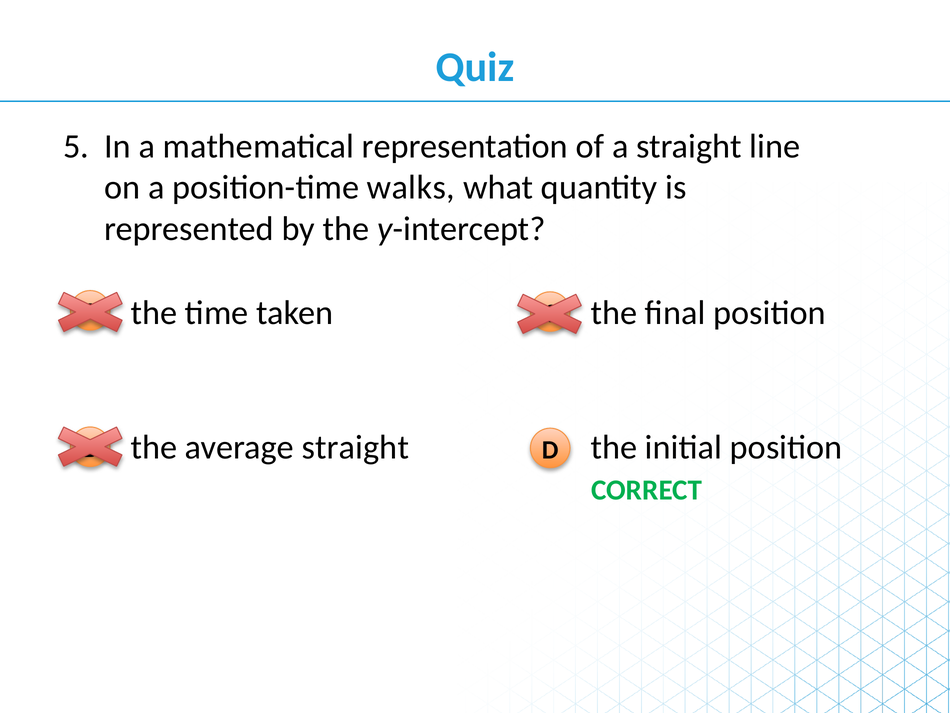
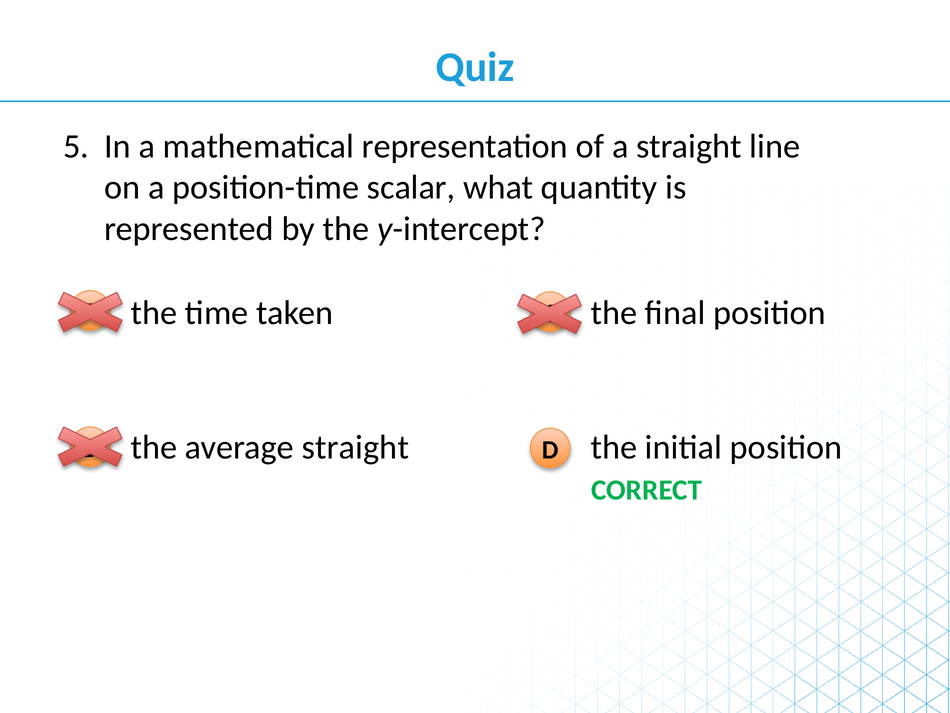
walks: walks -> scalar (411, 188)
